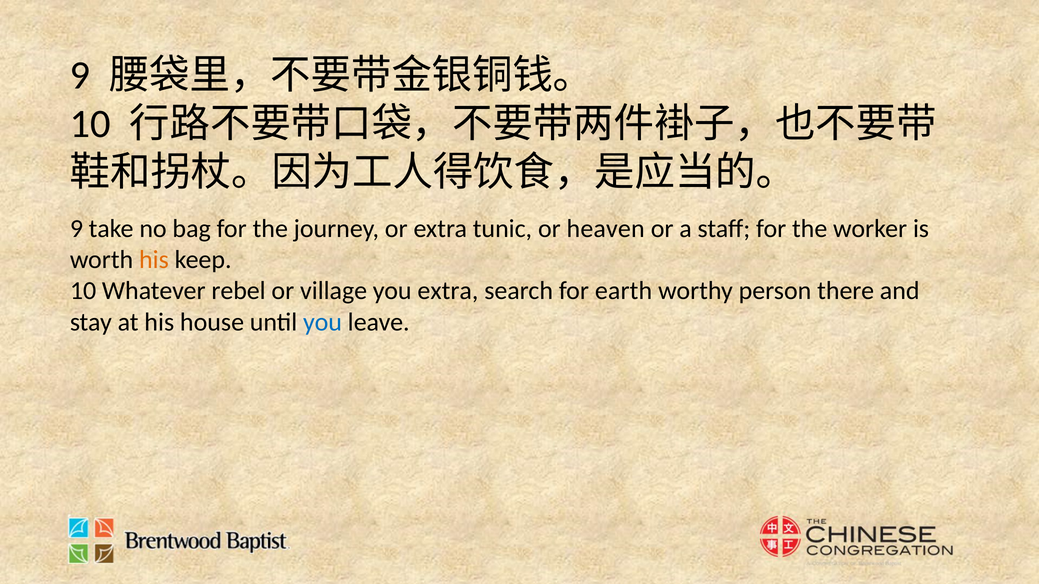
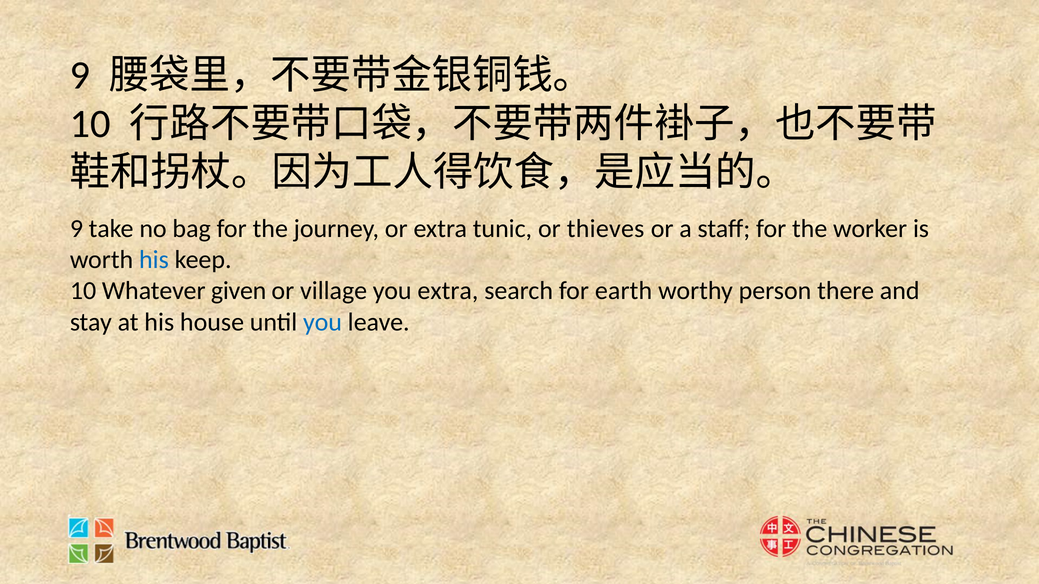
heaven: heaven -> thieves (606, 229)
his colour: orange -> blue (154, 260)
rebel: rebel -> given (239, 291)
